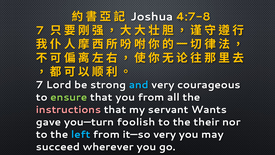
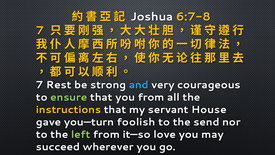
4:7-8: 4:7-8 -> 6:7-8 (193, 17)
Lord: Lord -> Rest (59, 85)
instructions colour: pink -> yellow (68, 109)
Wants: Wants -> House (209, 109)
their: their -> send (206, 122)
left colour: light blue -> light green (81, 134)
it—so very: very -> love (165, 134)
